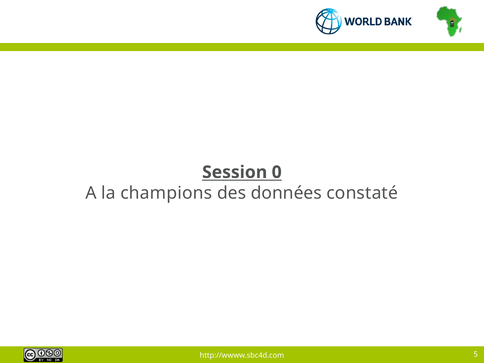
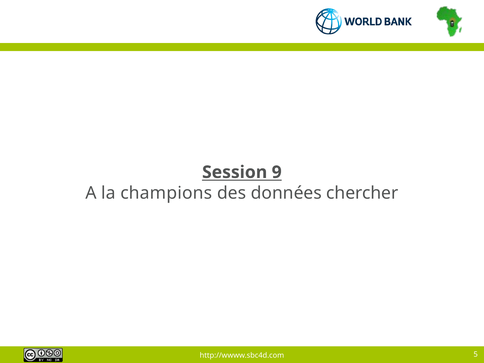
0: 0 -> 9 (277, 172)
constaté: constaté -> chercher (362, 193)
